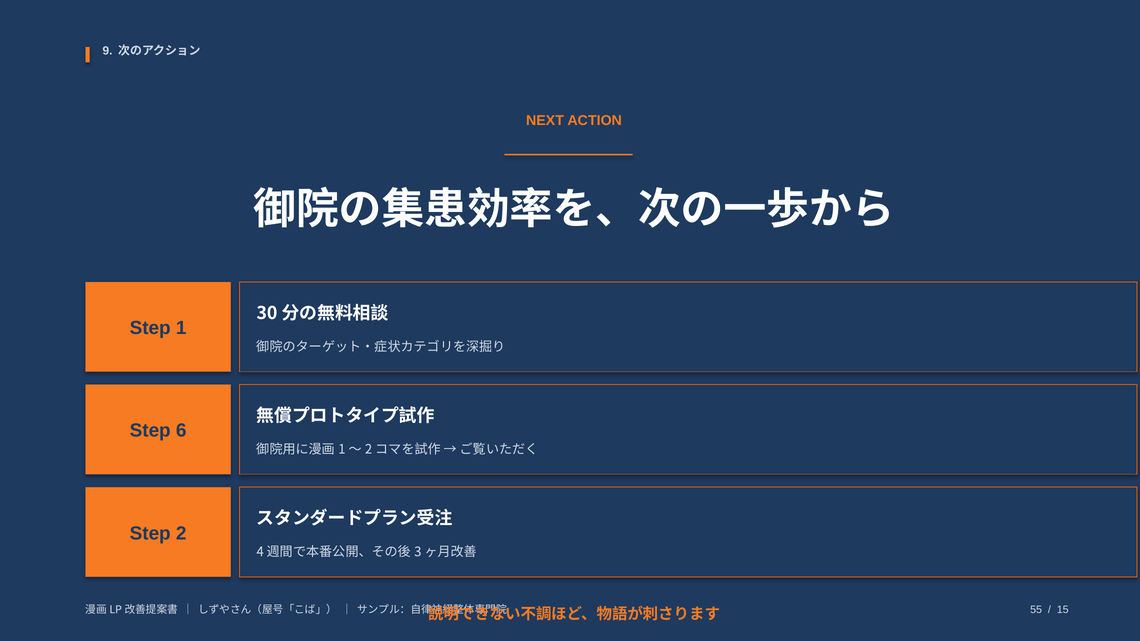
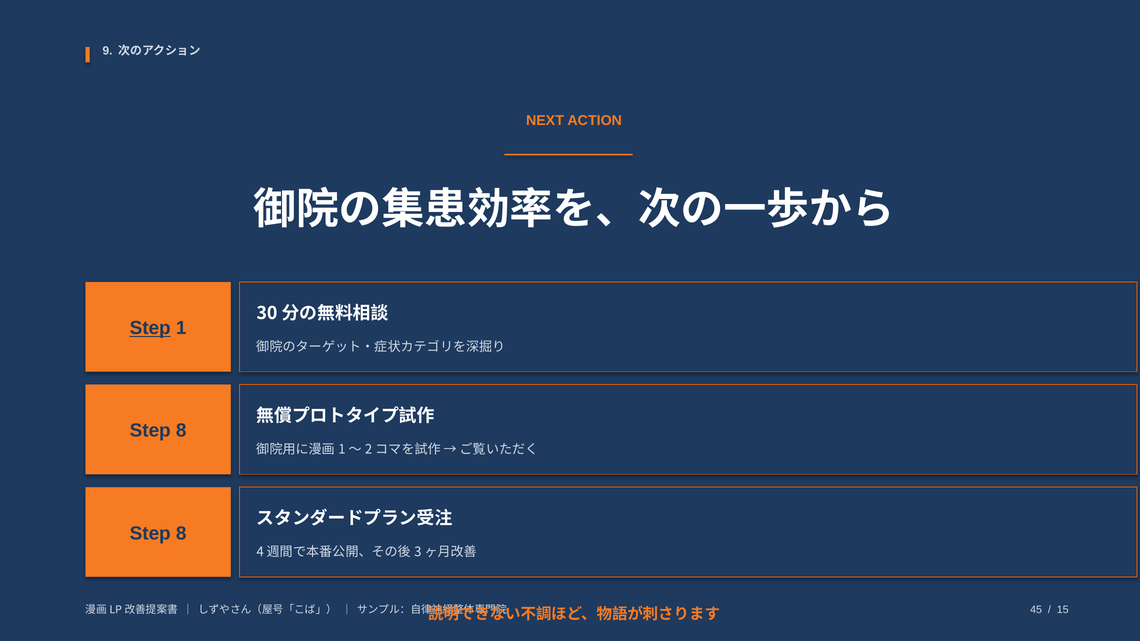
Step underline: none -> present (150, 328)
6: 6 -> 8 (181, 431)
2: 2 -> 8 (181, 534)
55: 55 -> 45 (1036, 610)
